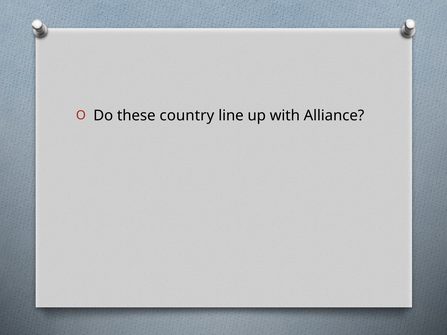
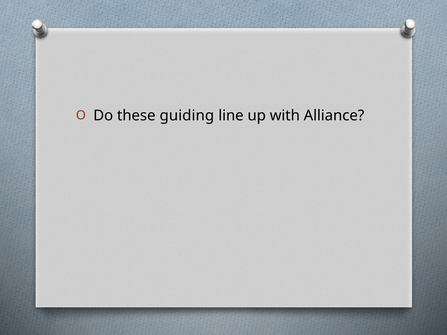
country: country -> guiding (187, 116)
